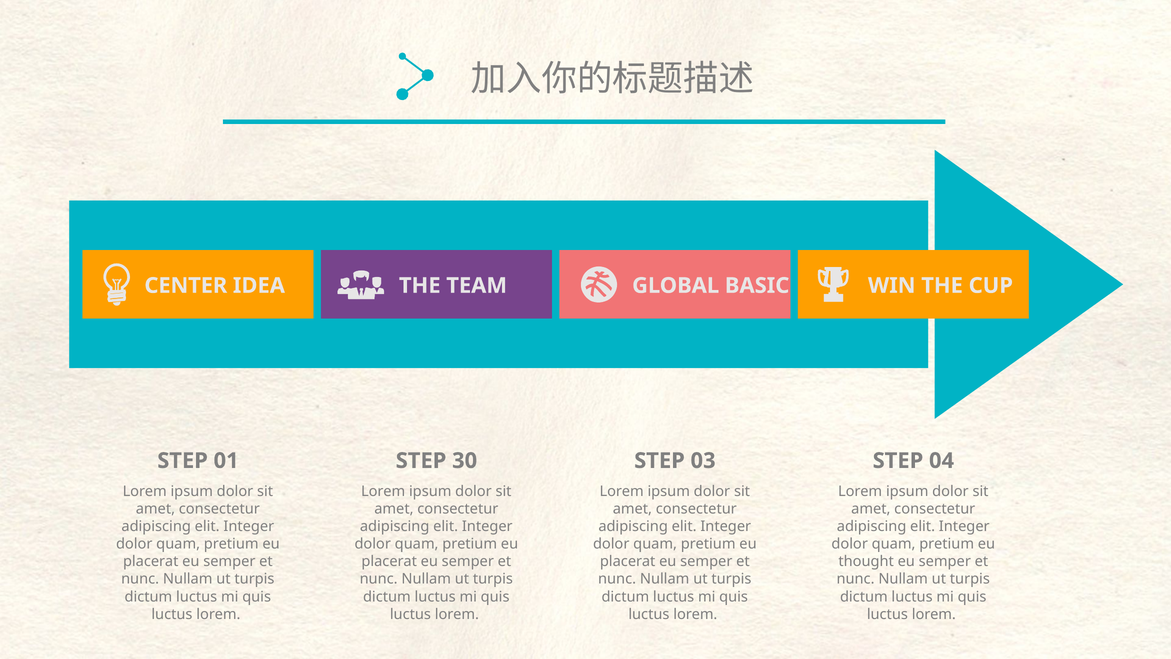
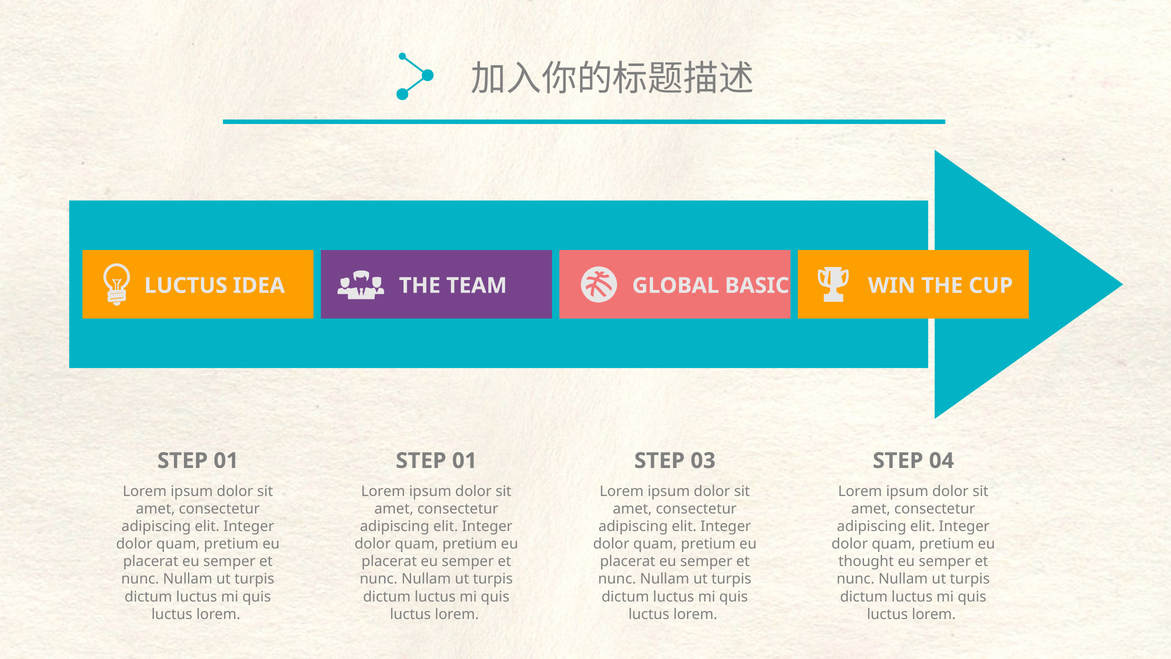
CENTER: CENTER -> LUCTUS (186, 286)
01 STEP 30: 30 -> 01 (465, 461)
